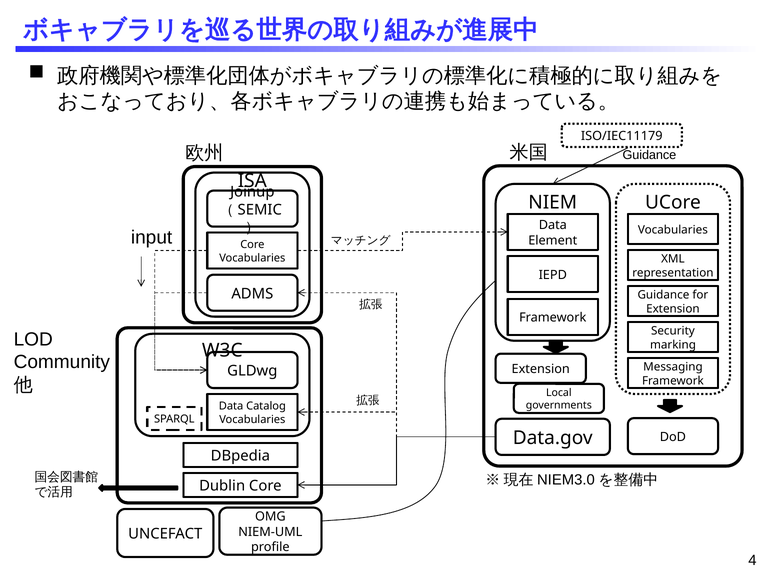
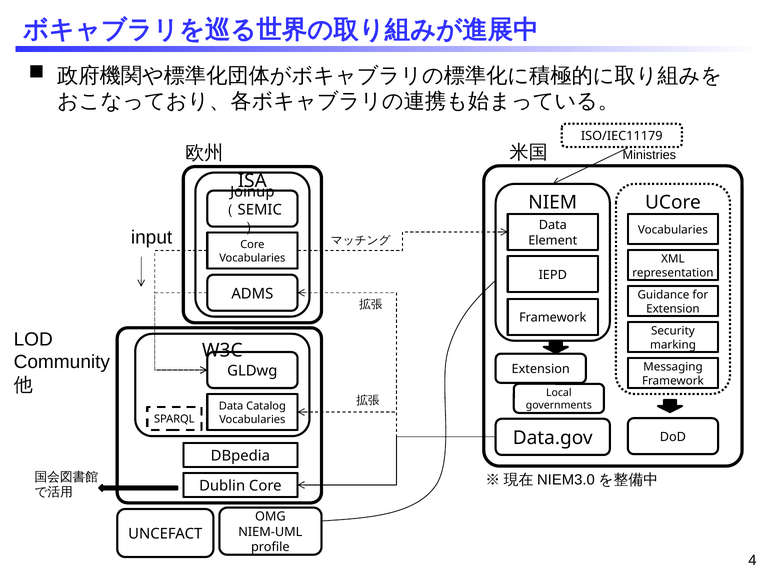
Guidance: Guidance -> Ministries (649, 155)
